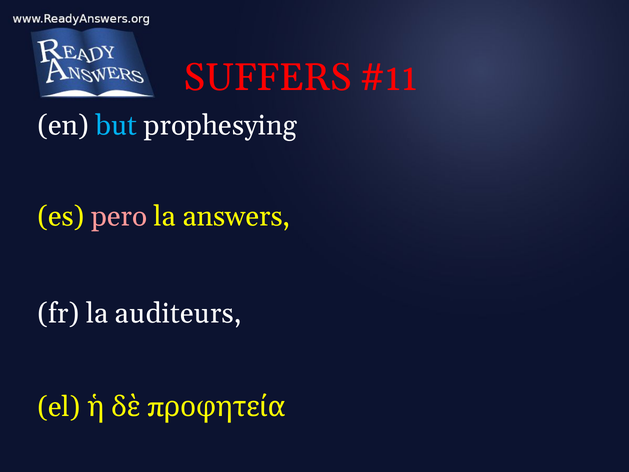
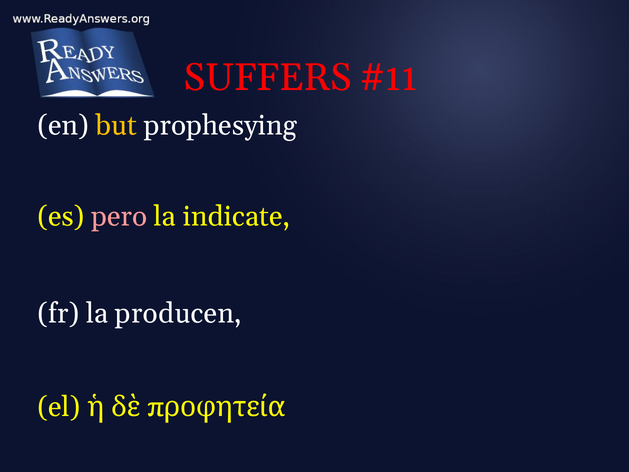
but colour: light blue -> yellow (116, 125)
answers: answers -> indicate (236, 216)
auditeurs: auditeurs -> producen (178, 313)
